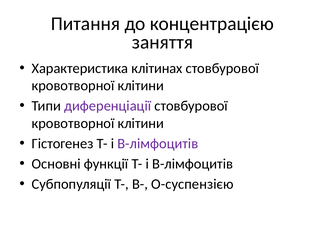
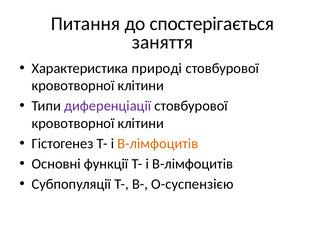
концентрацією: концентрацією -> спостерігається (212, 24)
клітинах: клітинах -> природі (157, 68)
В-лімфоцитів colour: purple -> orange (158, 143)
